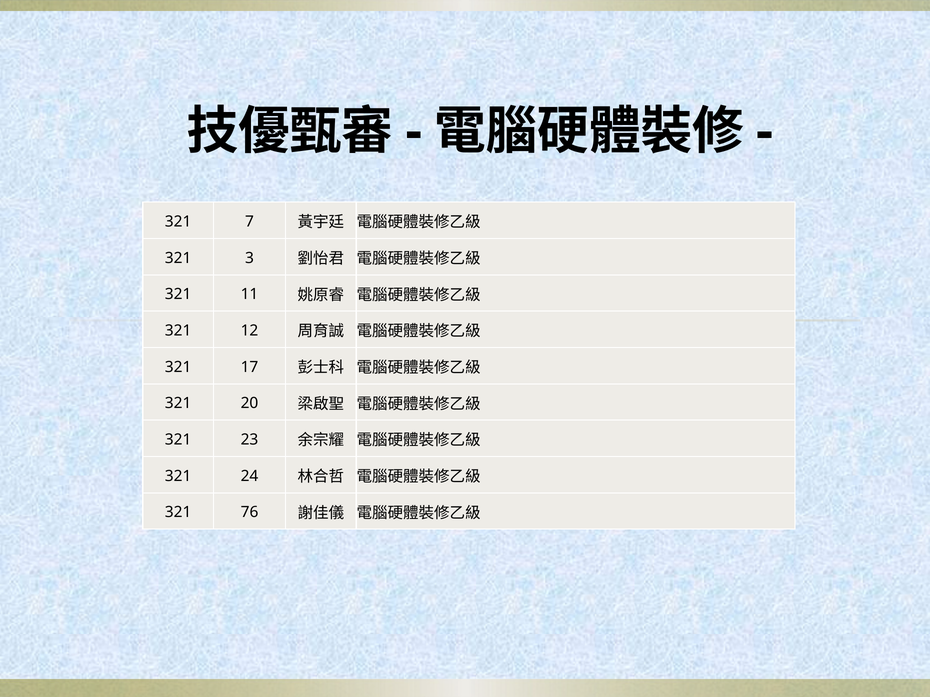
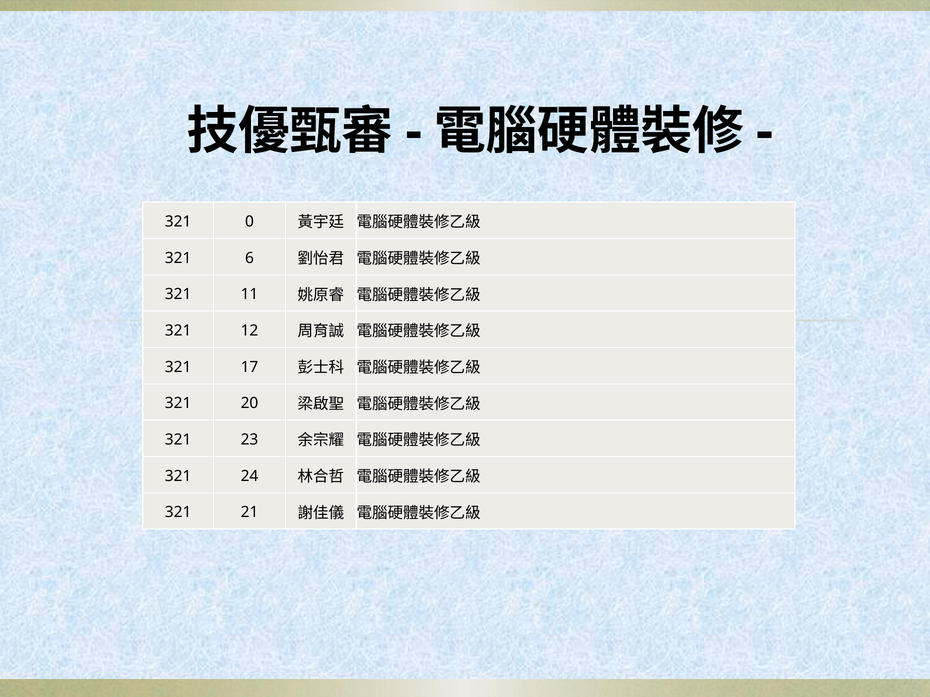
7: 7 -> 0 (250, 222)
3: 3 -> 6 (250, 258)
76: 76 -> 21 (250, 513)
